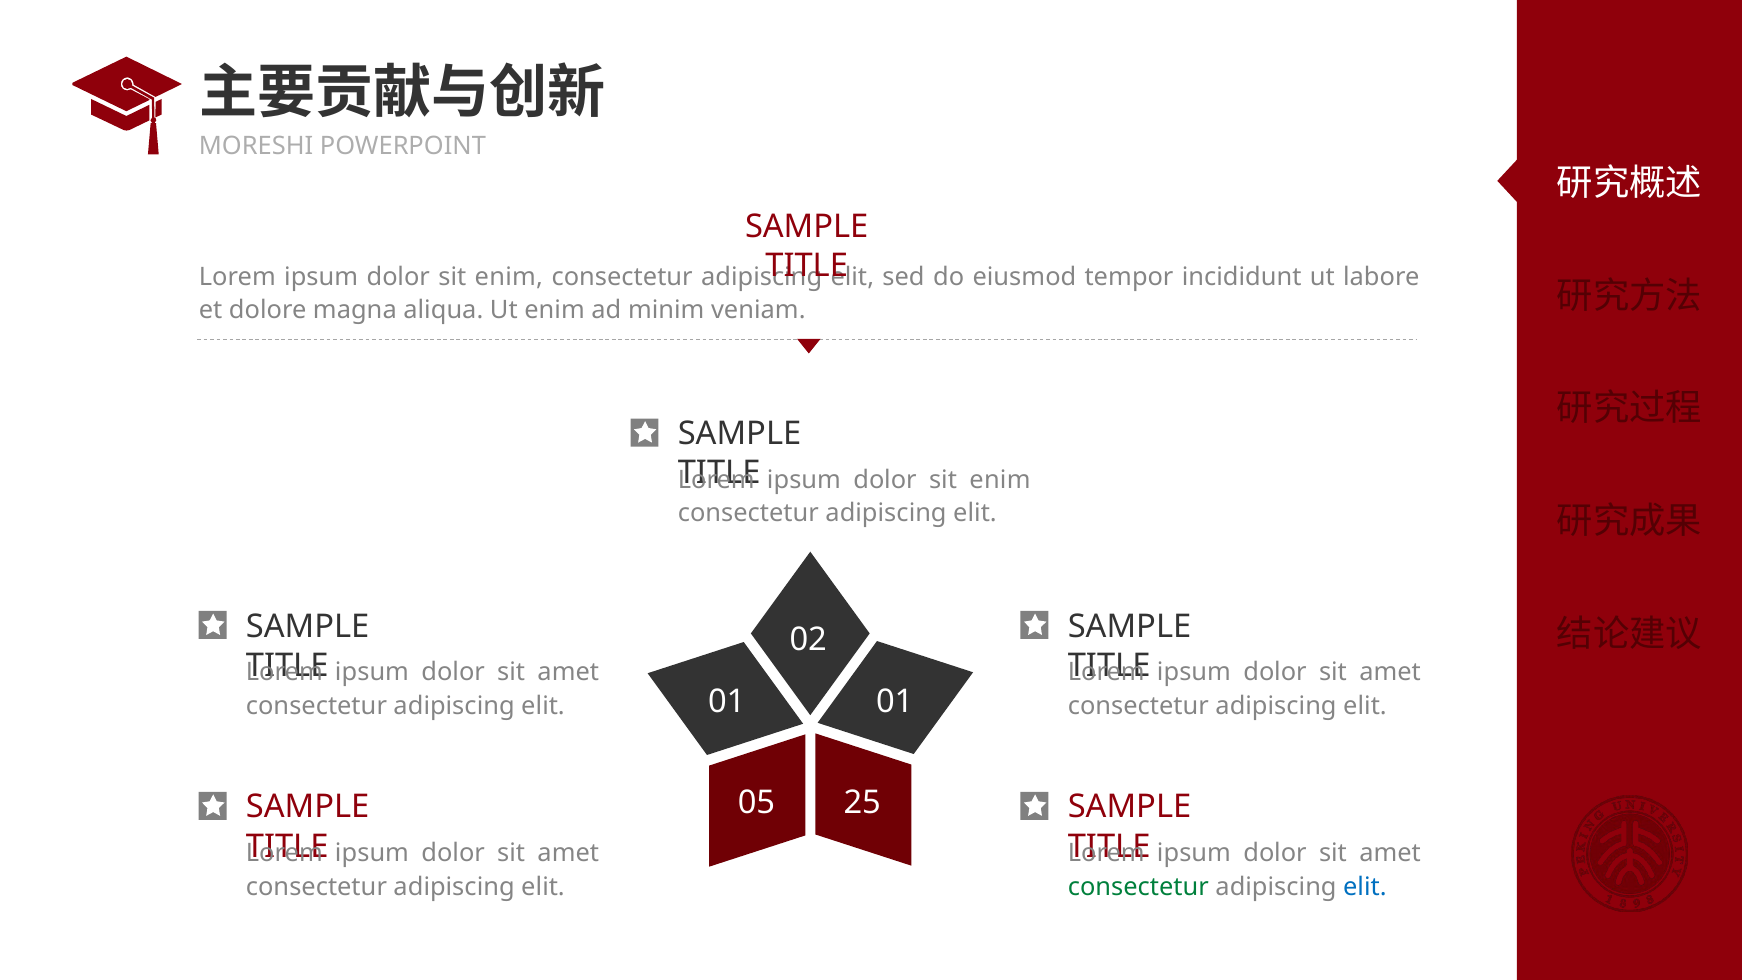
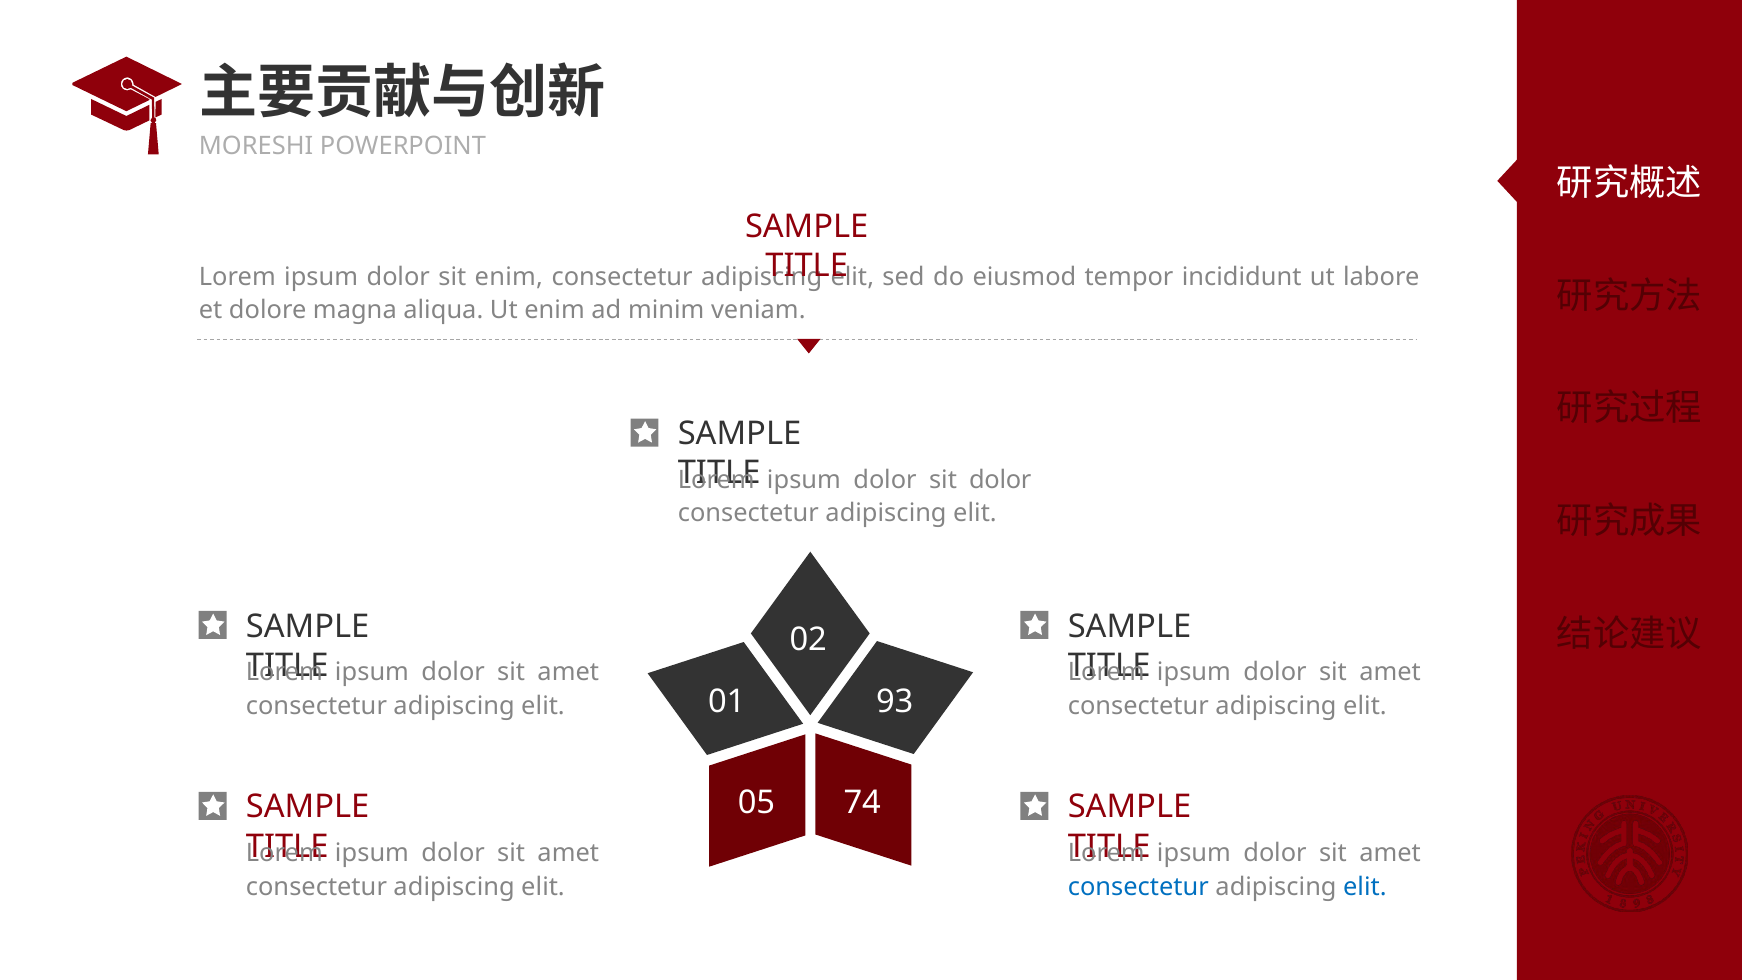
enim: enim -> dolor (1000, 480)
01 01: 01 -> 93 (895, 702)
25: 25 -> 74 (862, 802)
consectetur colour: green -> blue (1138, 887)
